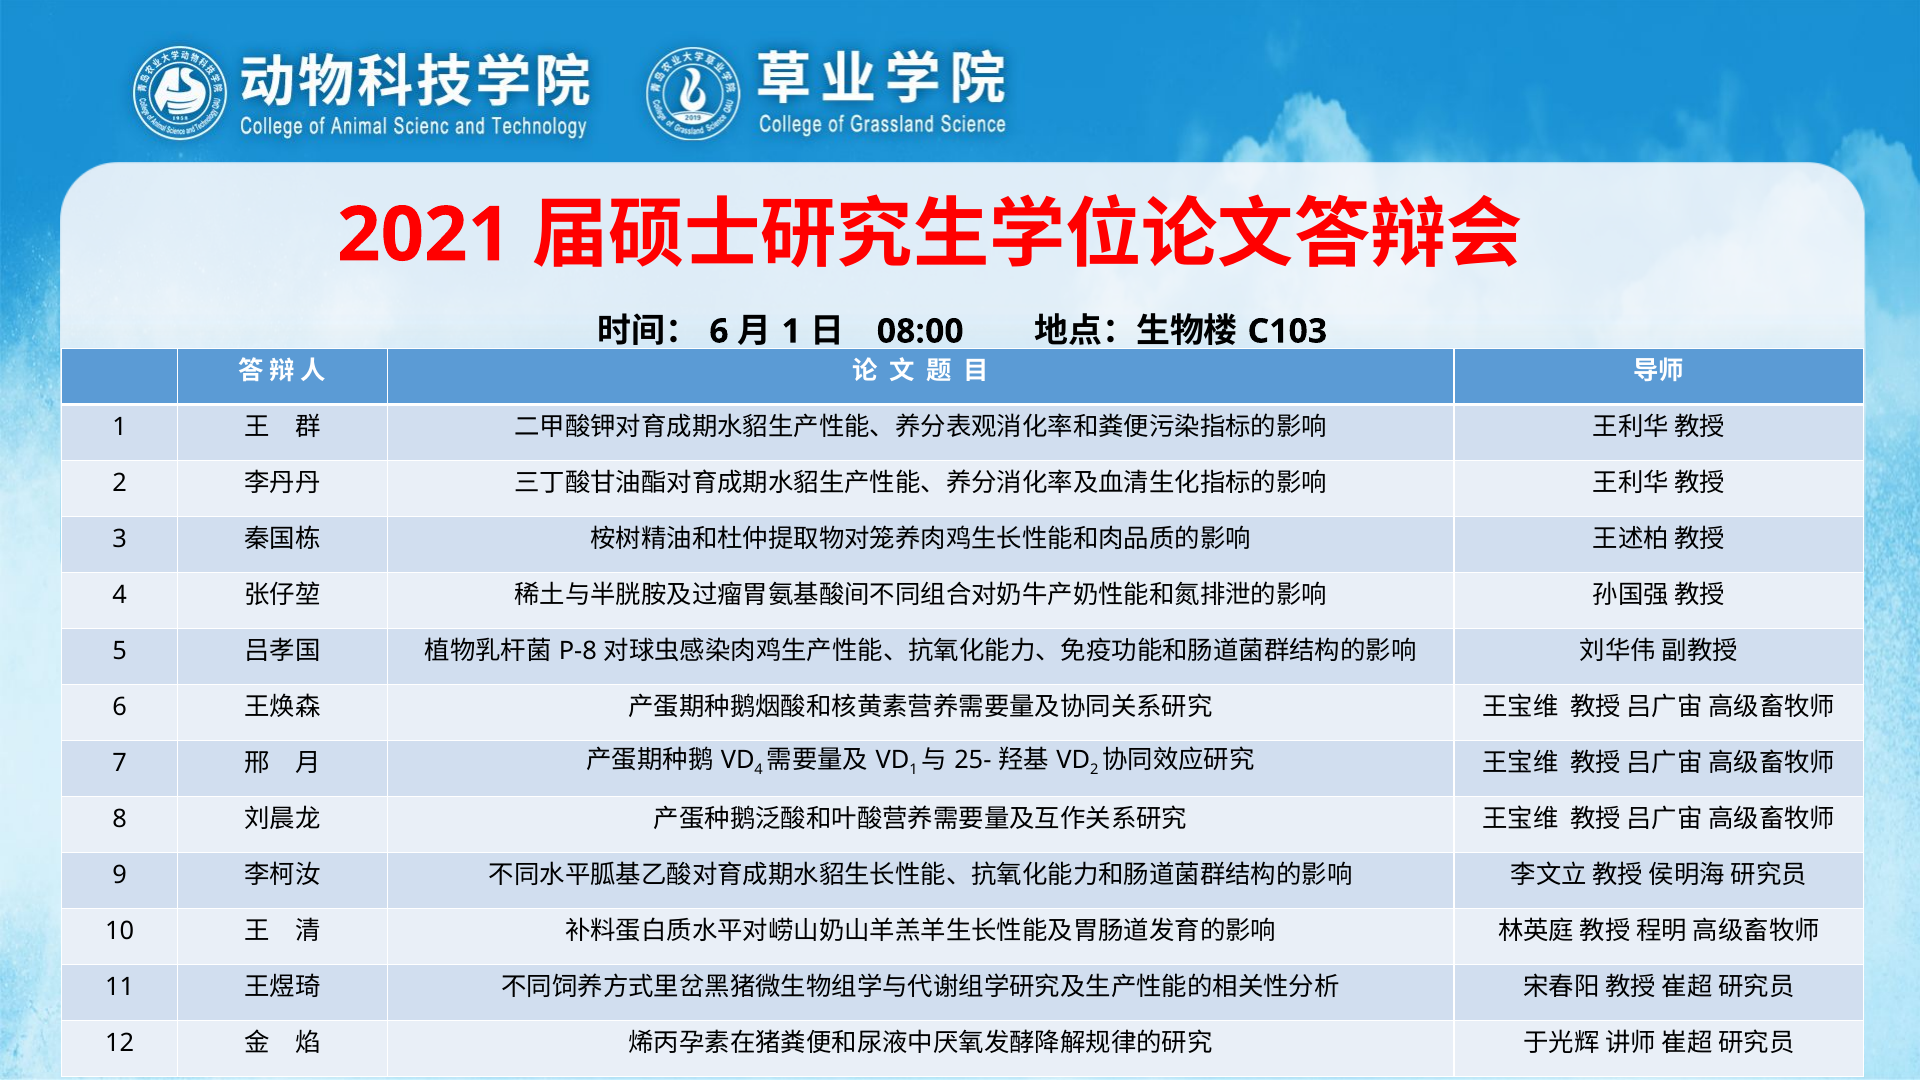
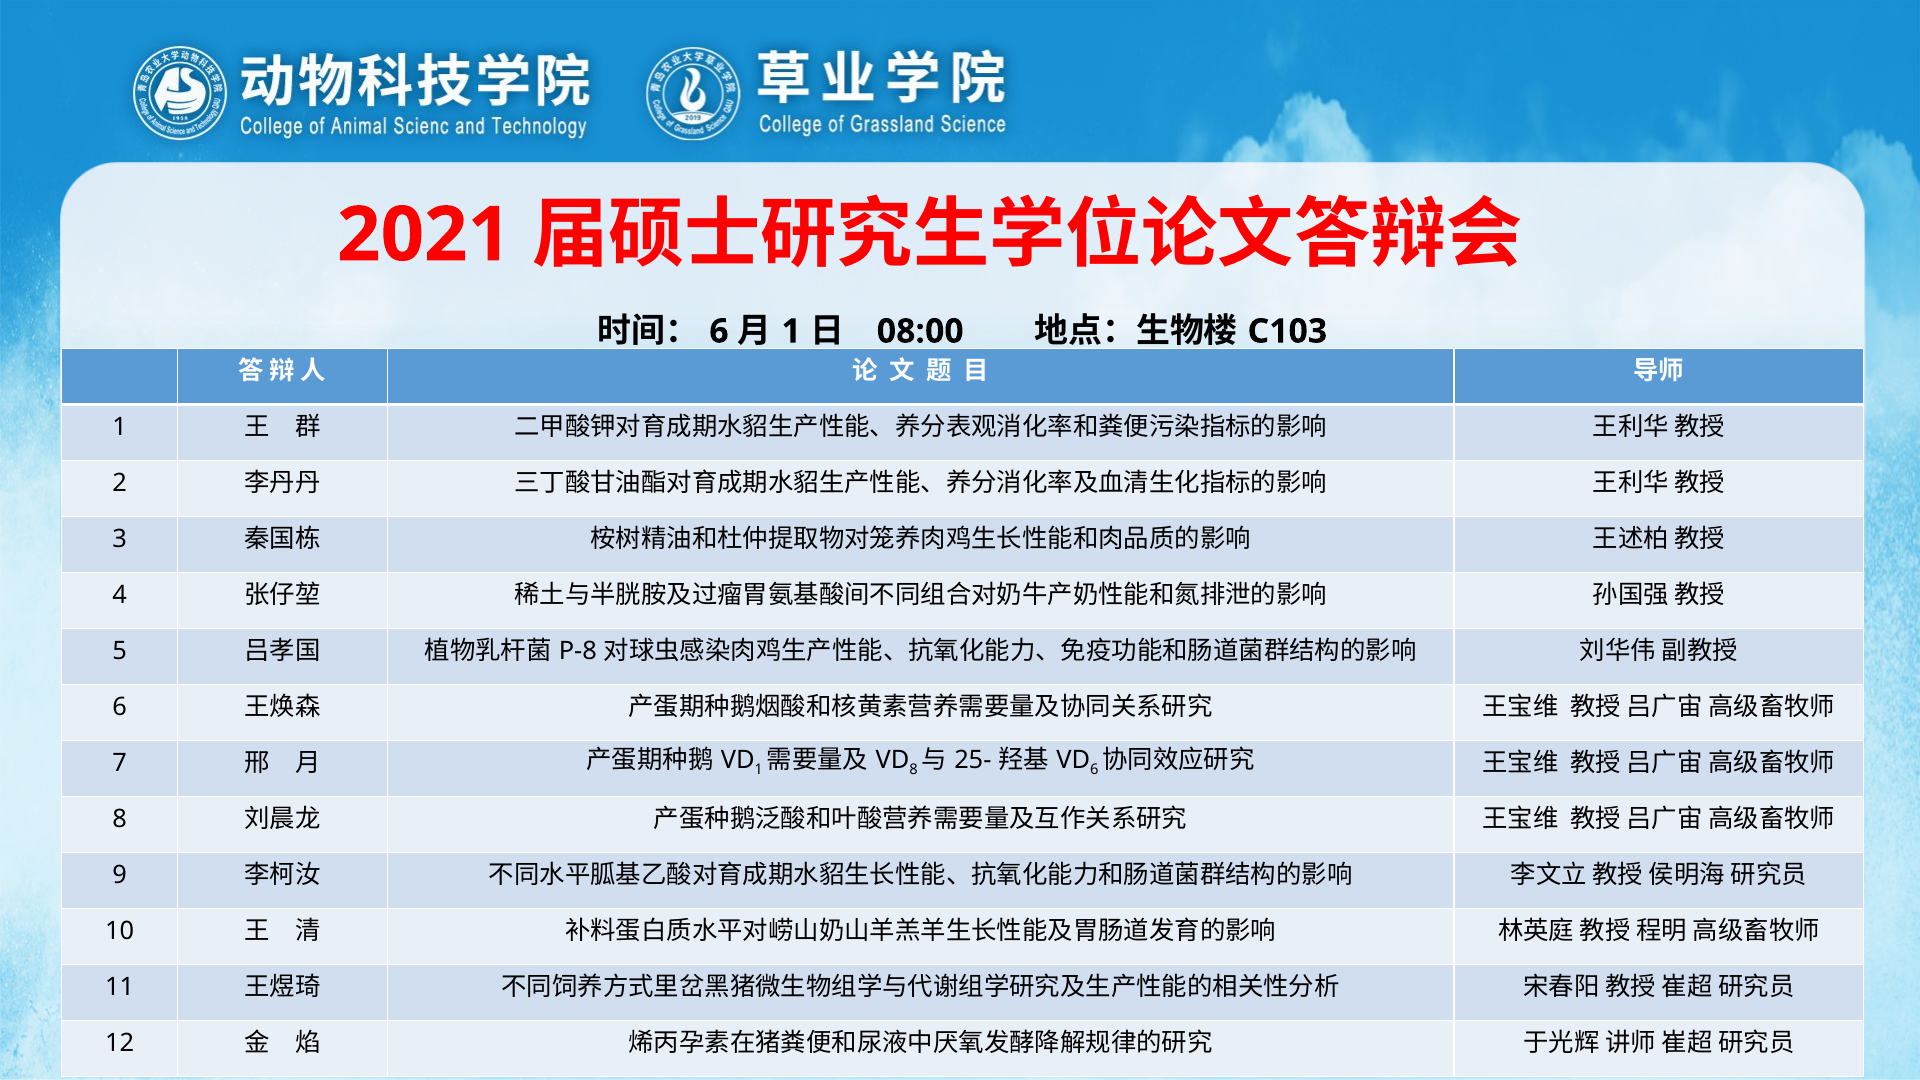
4: 4 -> 1 (759, 770)
1: 1 -> 8 (914, 770)
2: 2 -> 6 (1094, 770)
